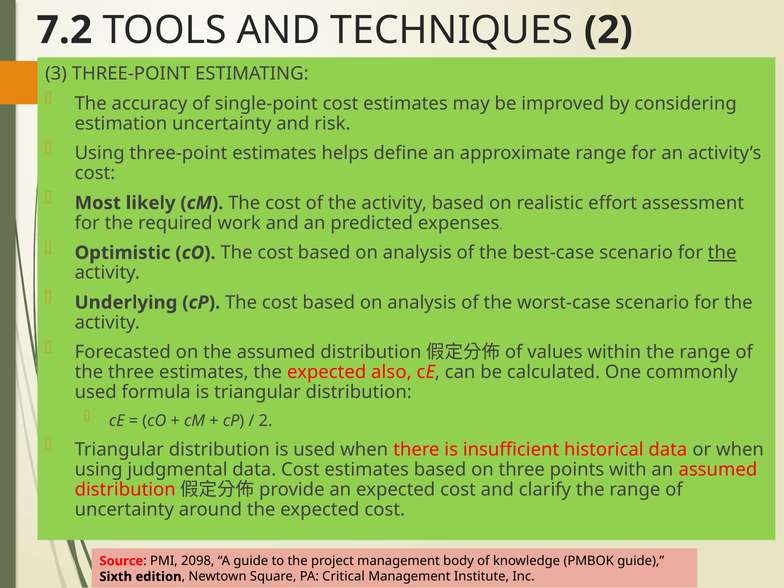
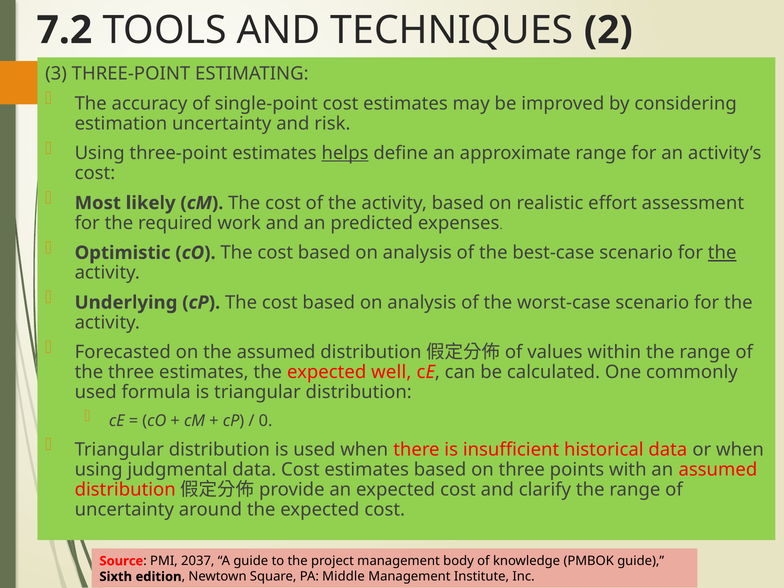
helps underline: none -> present (345, 153)
also: also -> well (391, 372)
2: 2 -> 0 (266, 421)
2098: 2098 -> 2037 (198, 561)
Critical: Critical -> Middle (344, 577)
